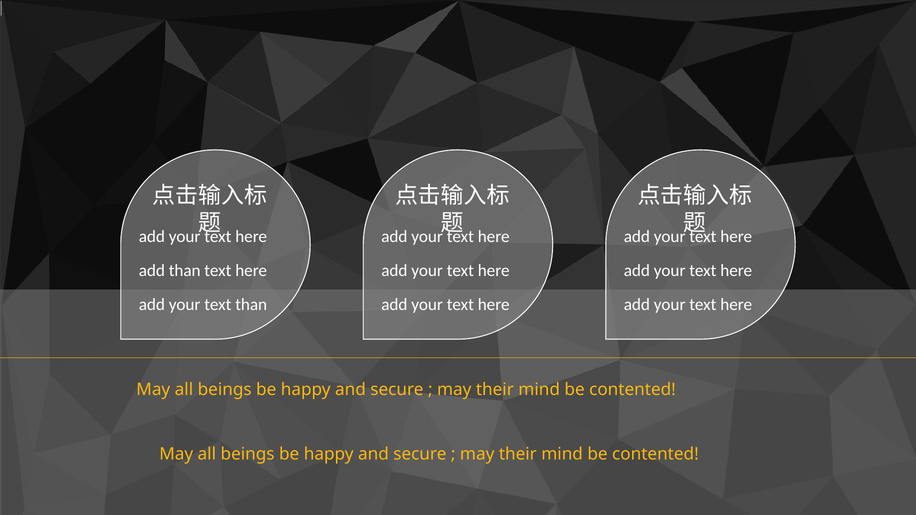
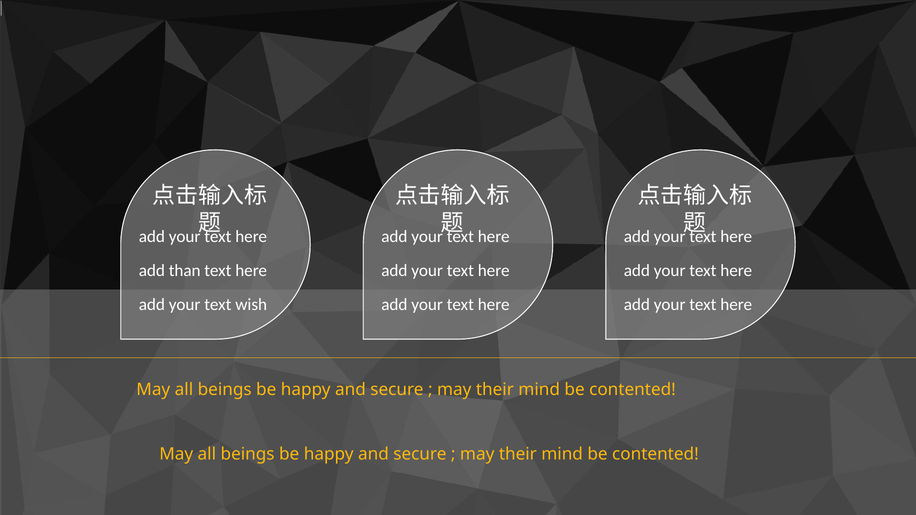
text than: than -> wish (251, 305)
